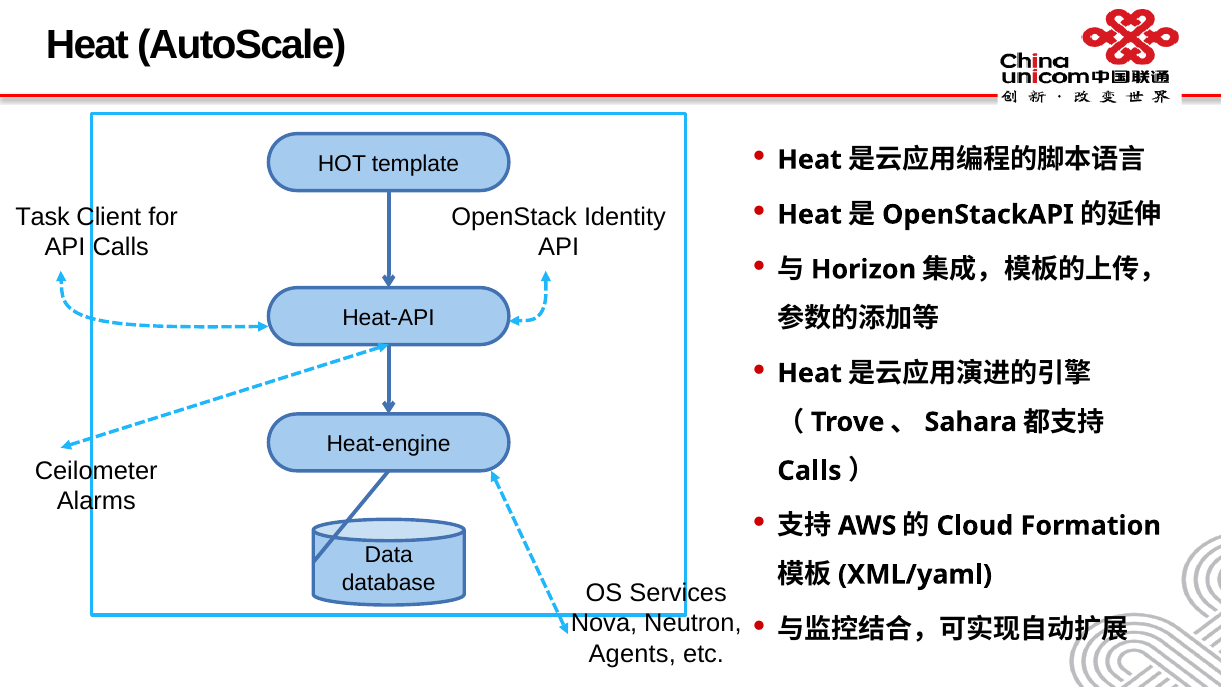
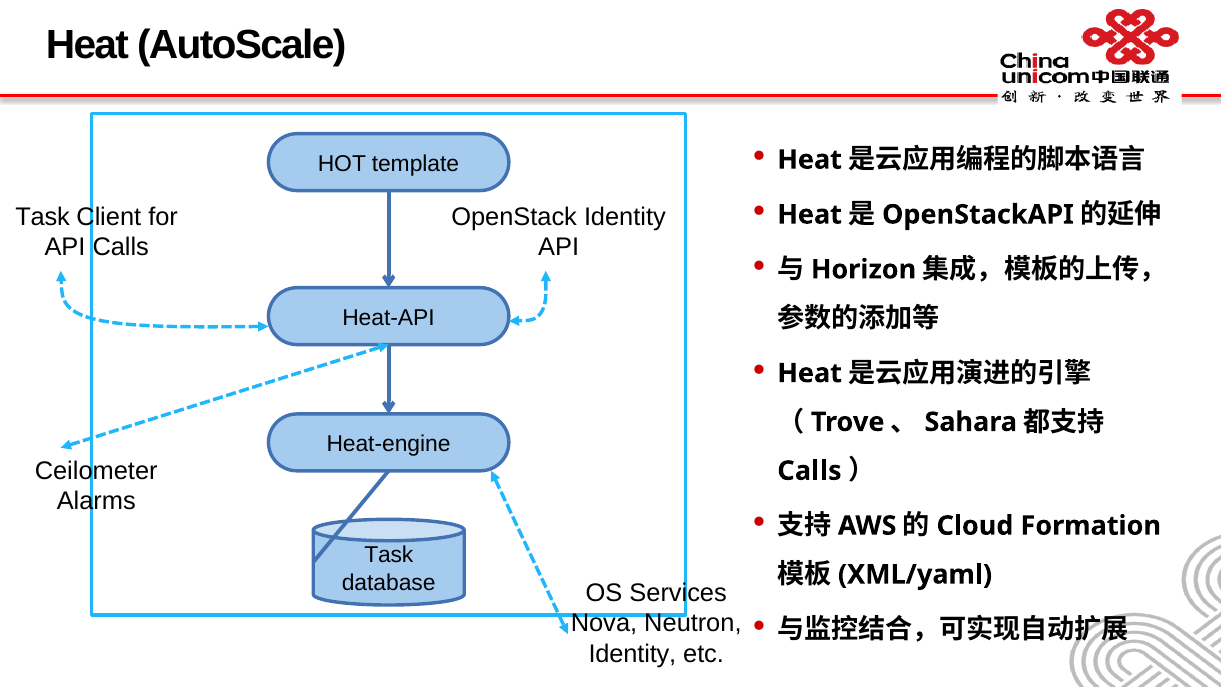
Data: Data -> Task (389, 555)
Agents: Agents -> Identity (632, 654)
